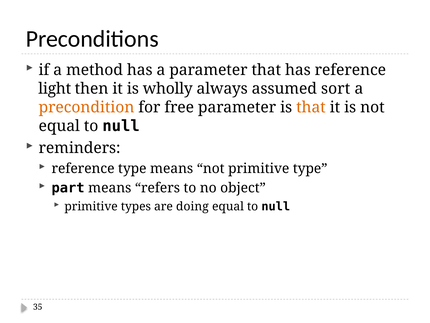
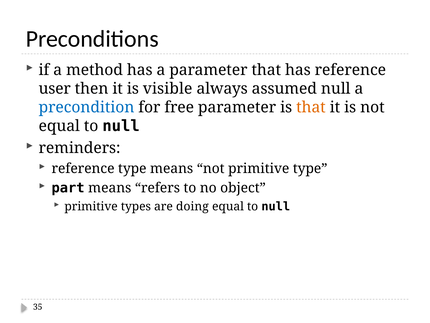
light: light -> user (55, 89)
wholly: wholly -> visible (168, 89)
assumed sort: sort -> null (336, 89)
precondition colour: orange -> blue (86, 107)
